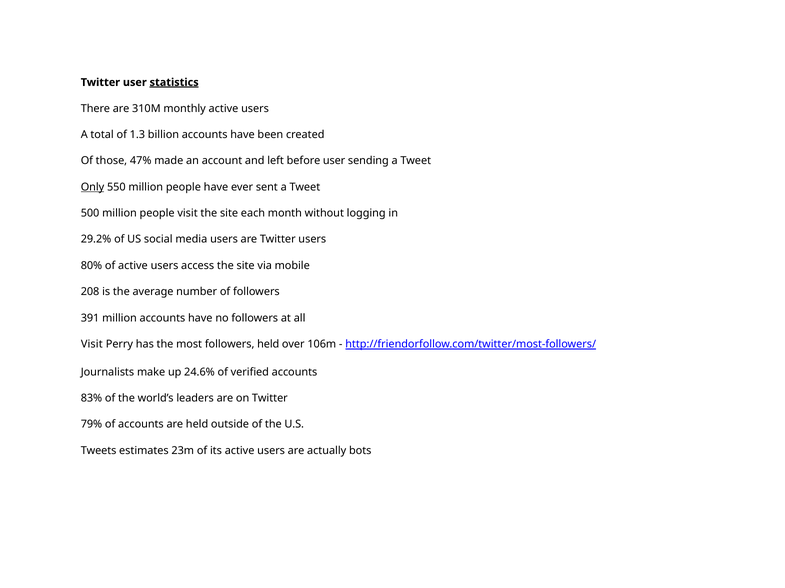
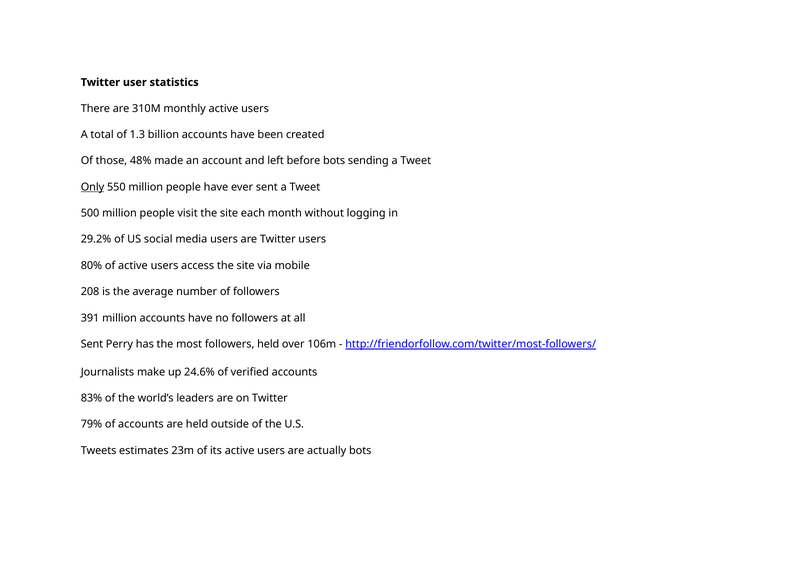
statistics underline: present -> none (174, 82)
47%: 47% -> 48% (141, 161)
before user: user -> bots (334, 161)
Visit: Visit -> Sent (92, 345)
